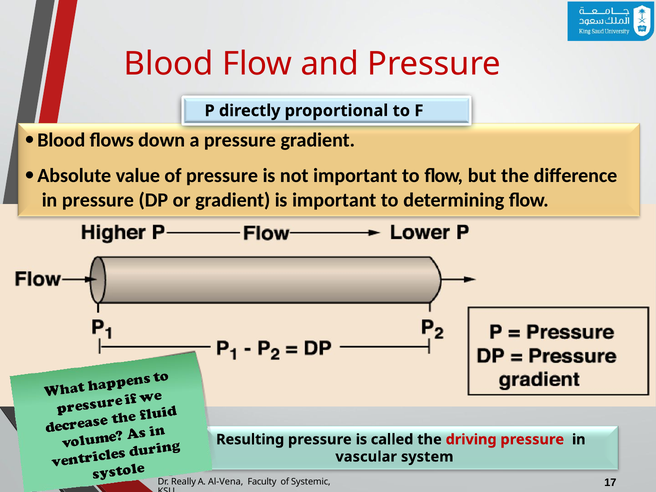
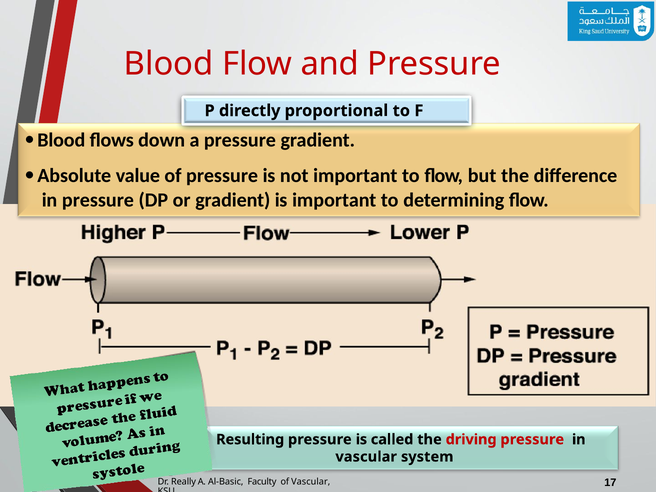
Al-Vena: Al-Vena -> Al-Basic (226, 482)
of Systemic: Systemic -> Vascular (311, 482)
